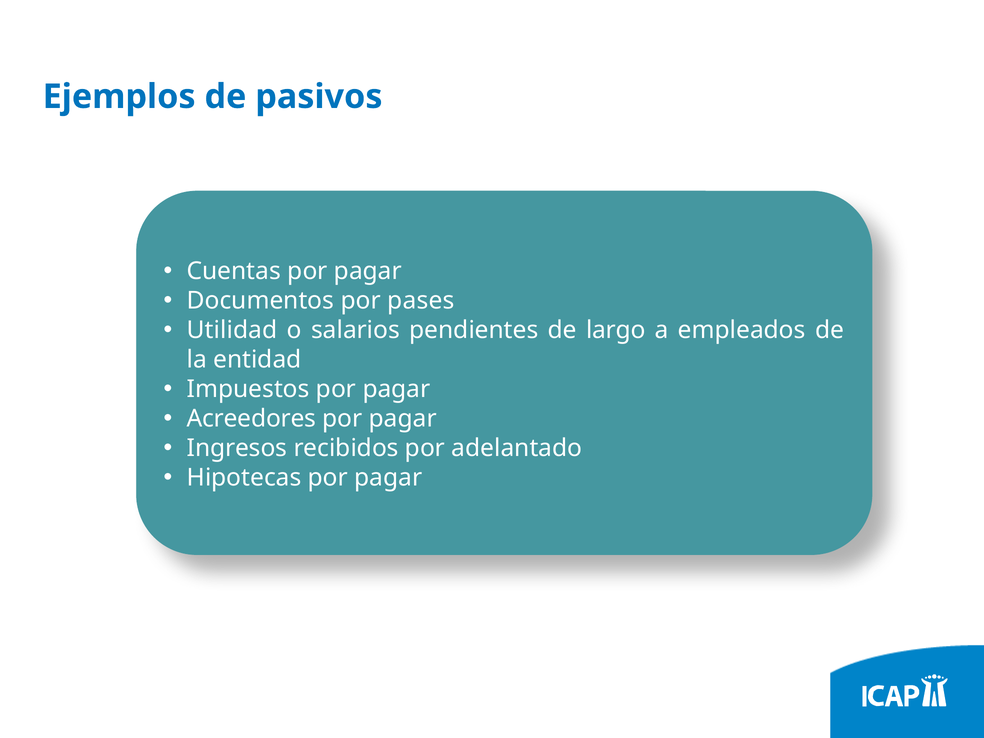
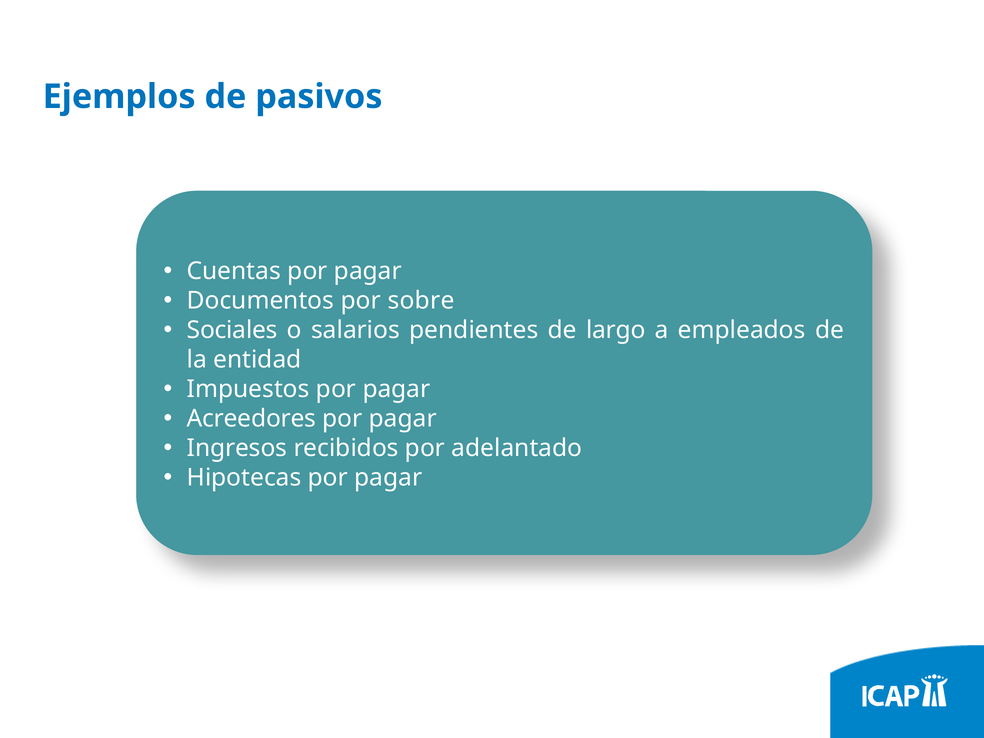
pases: pases -> sobre (421, 301)
Utilidad: Utilidad -> Sociales (232, 330)
